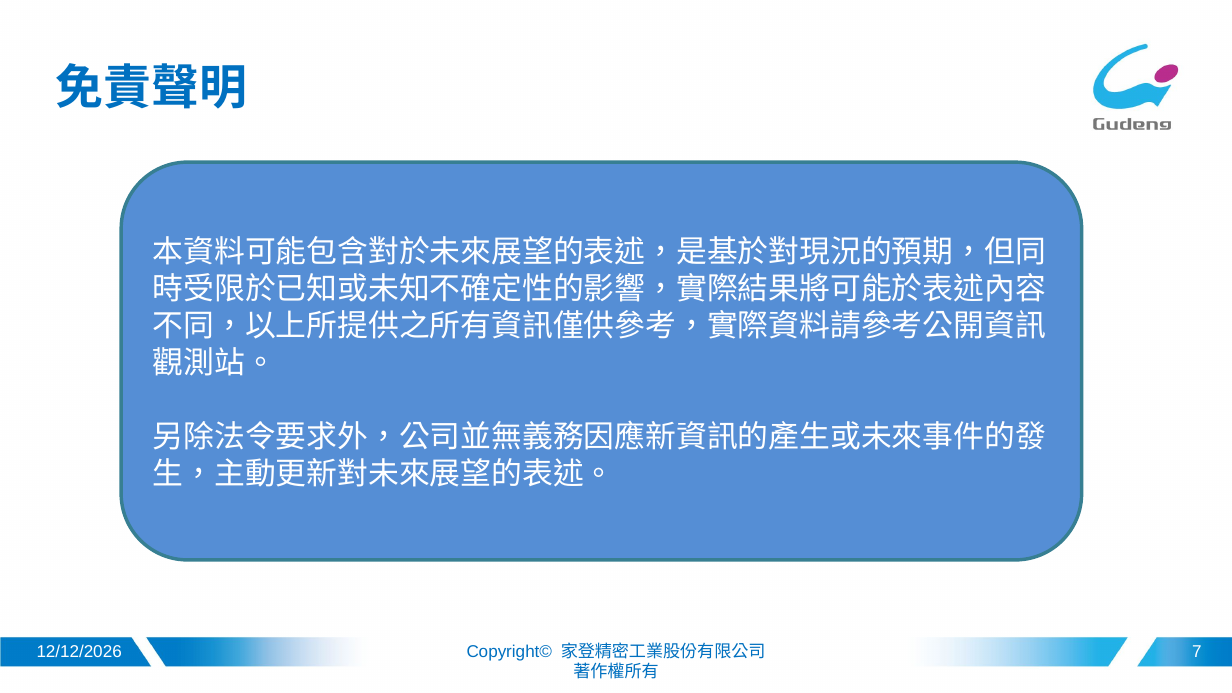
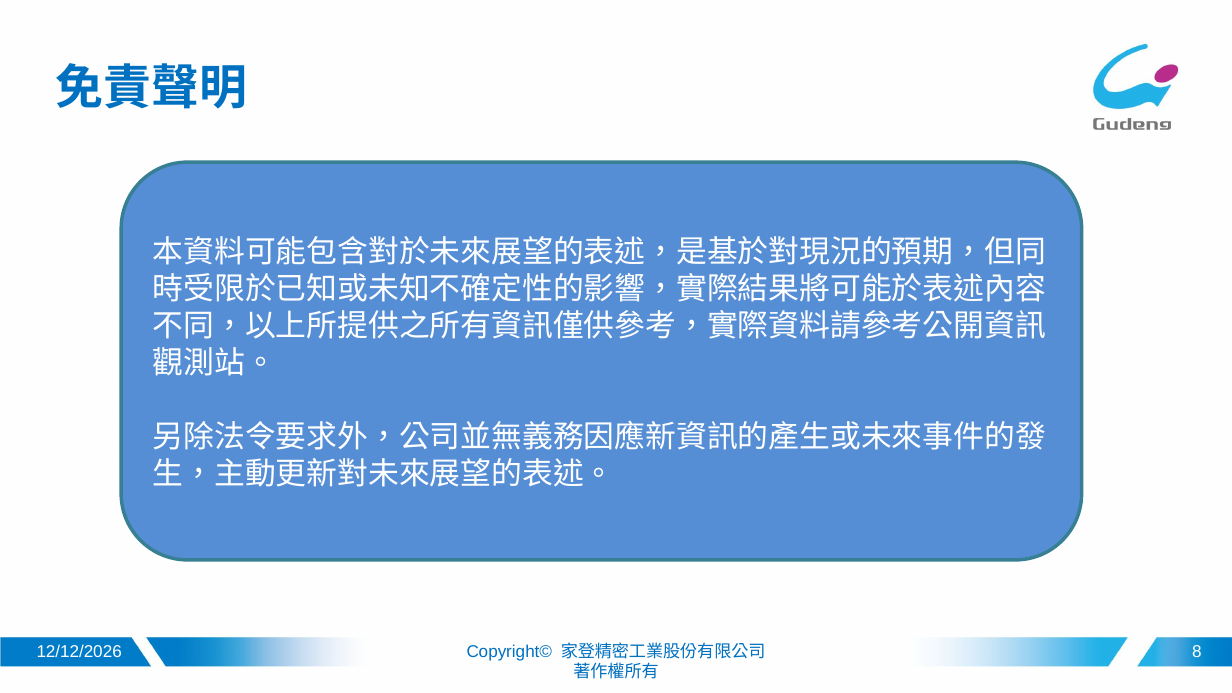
7: 7 -> 8 (1197, 652)
